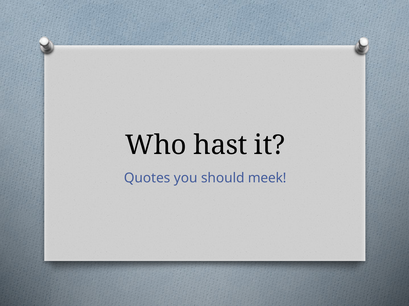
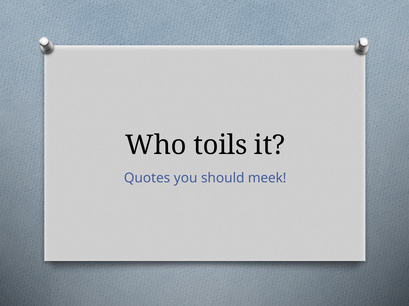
hast: hast -> toils (221, 146)
